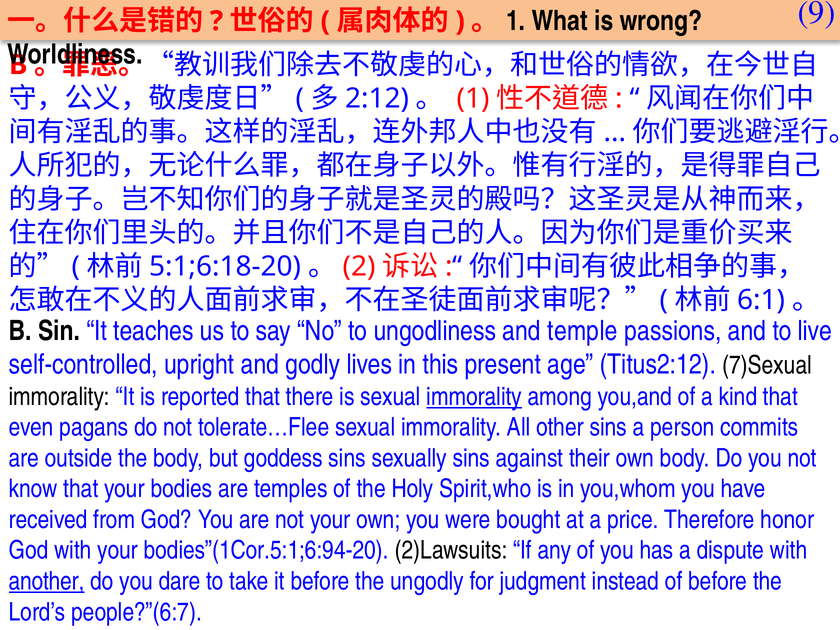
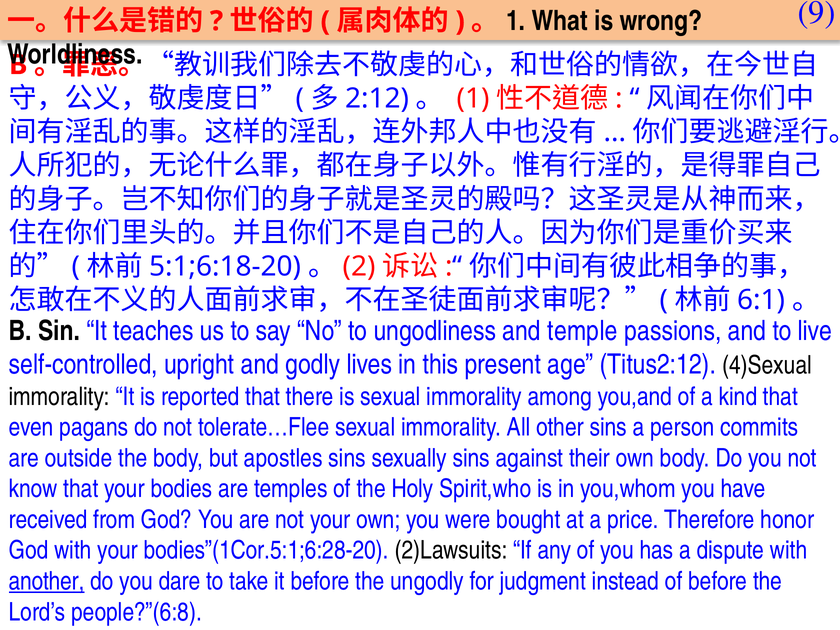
7)Sexual: 7)Sexual -> 4)Sexual (767, 365)
immorality underline: present -> none (474, 397)
goddess: goddess -> apostles (283, 458)
bodies”(1Cor.5:1;6:94-20: bodies”(1Cor.5:1;6:94-20 -> bodies”(1Cor.5:1;6:28-20 (266, 551)
people?”(6:7: people?”(6:7 -> people?”(6:8 (137, 612)
